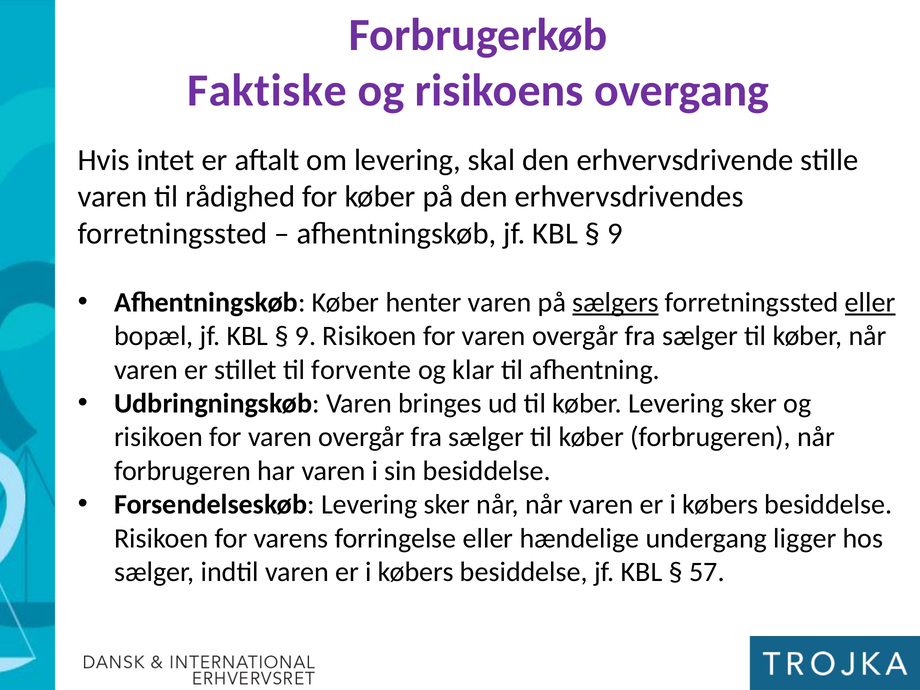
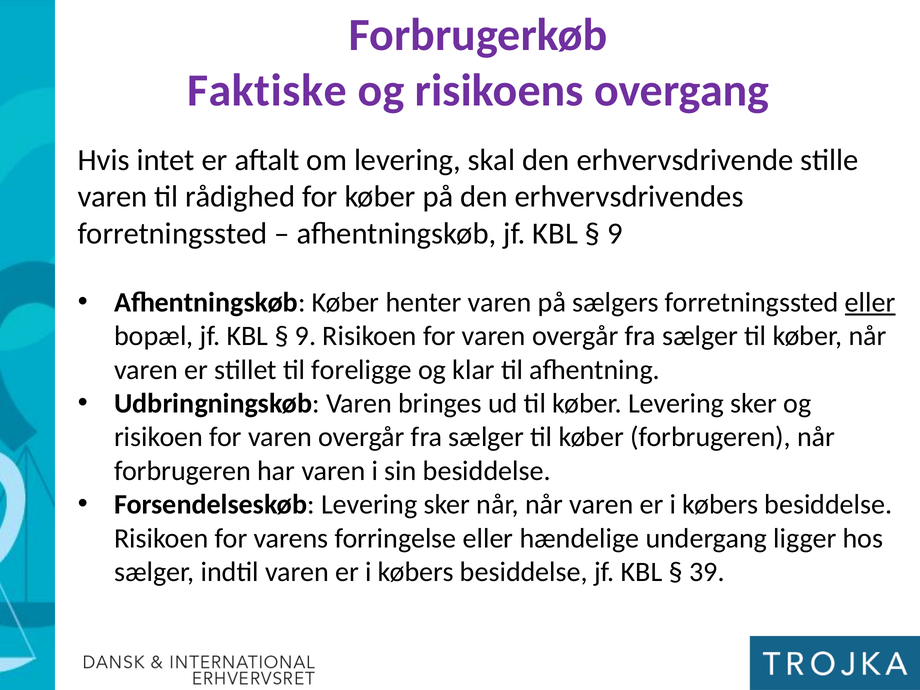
sælgers underline: present -> none (616, 302)
forvente: forvente -> foreligge (362, 370)
57: 57 -> 39 (707, 572)
